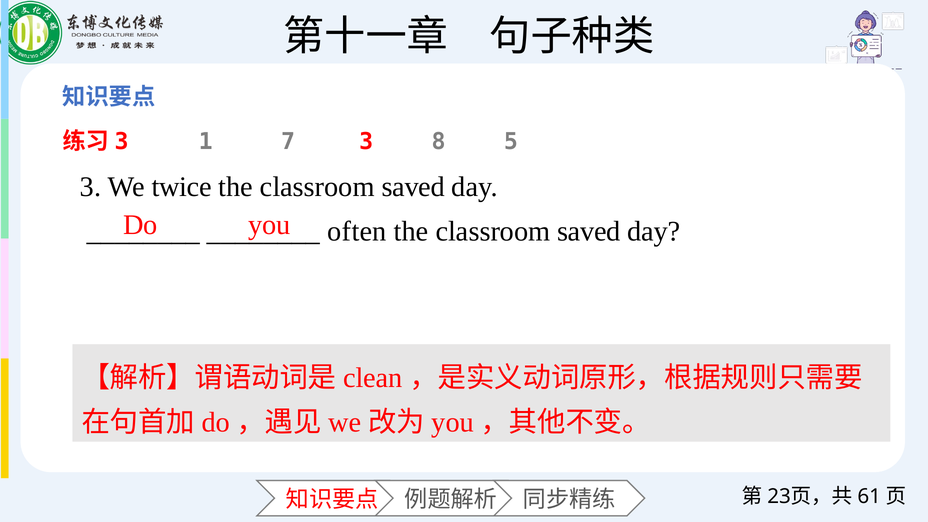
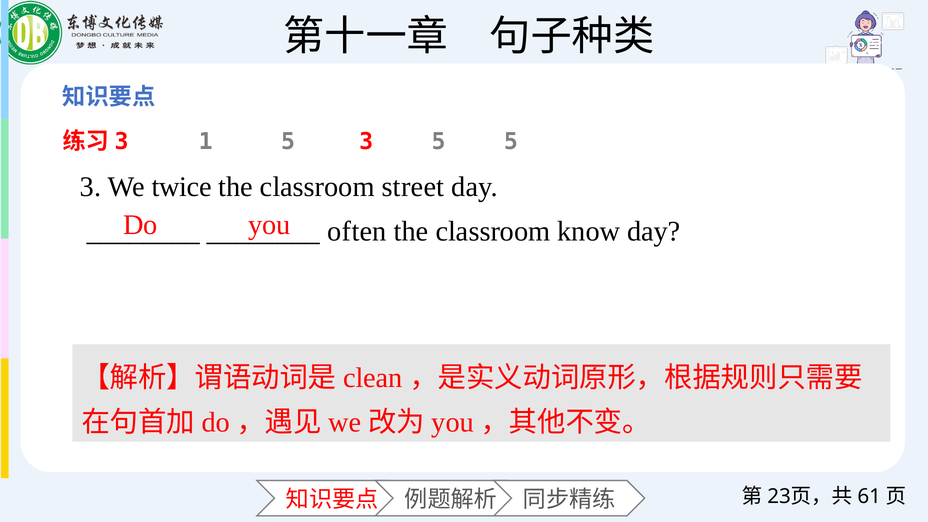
1 7: 7 -> 5 (288, 142)
3 8: 8 -> 5 (439, 142)
saved: saved -> street (413, 187)
saved: saved -> know (589, 231)
